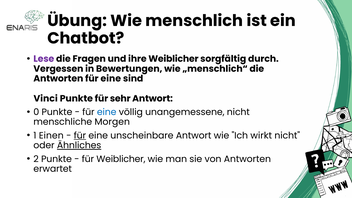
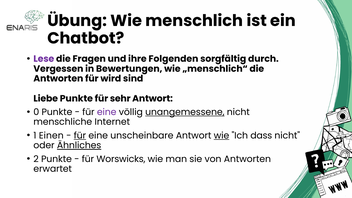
ihre Weiblicher: Weiblicher -> Folgenden (173, 59)
Antworten für eine: eine -> wird (111, 79)
Vinci: Vinci -> Liebe (46, 98)
eine colour: blue -> purple (107, 112)
unangemessene underline: none -> present (185, 112)
Morgen: Morgen -> Internet (112, 122)
wie underline: none -> present (221, 136)
wirkt: wirkt -> dass (261, 136)
für Weiblicher: Weiblicher -> Worswicks (121, 159)
